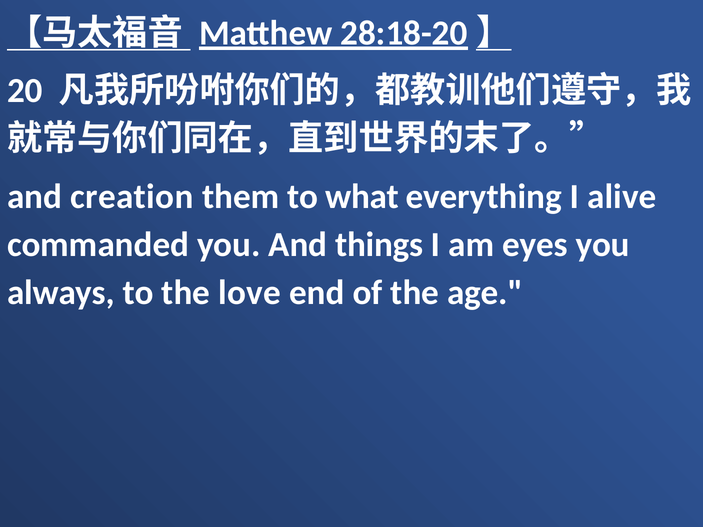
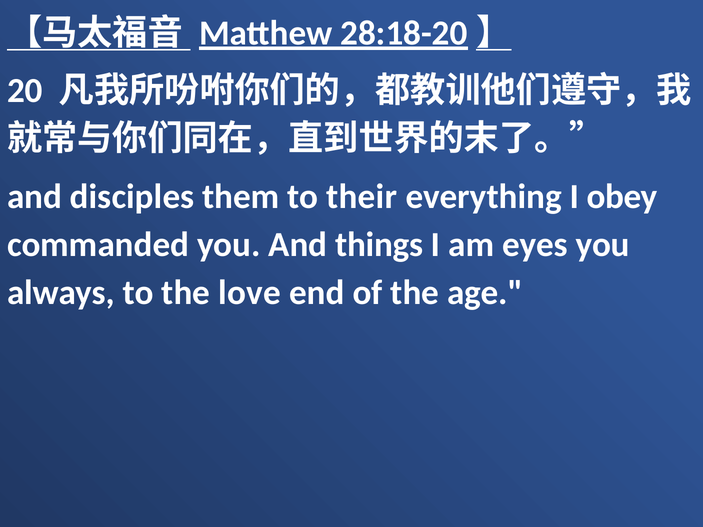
creation: creation -> disciples (132, 197)
what: what -> their (362, 197)
alive: alive -> obey (622, 197)
